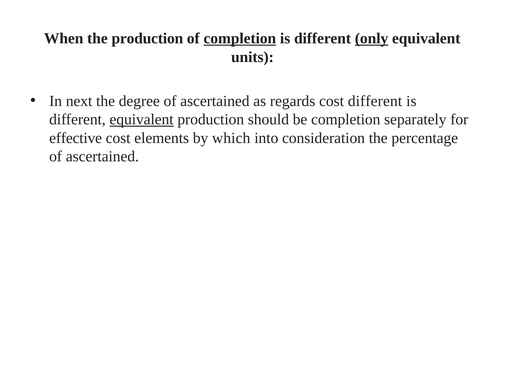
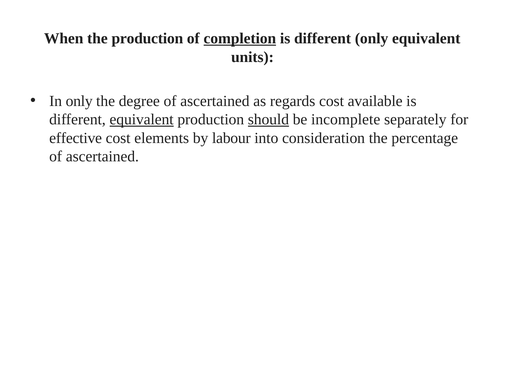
only underline: present -> none (372, 39)
In next: next -> only (79, 101)
cost different: different -> available (375, 101)
should underline: none -> present (268, 120)
be completion: completion -> incomplete (346, 120)
which: which -> labour (231, 138)
